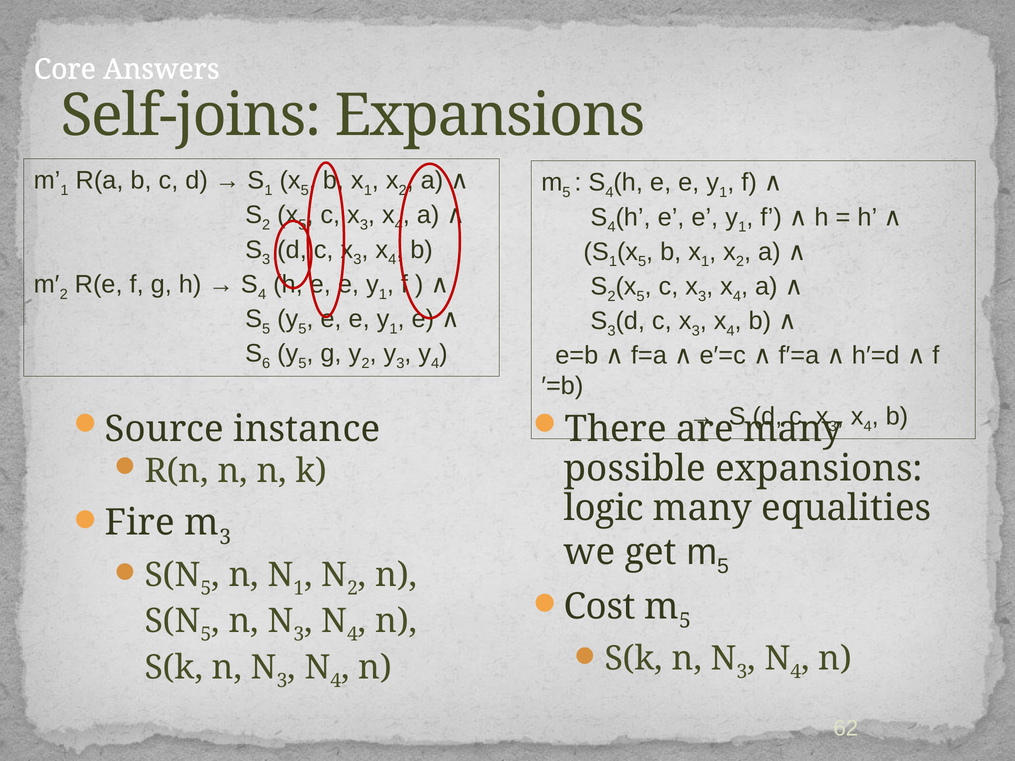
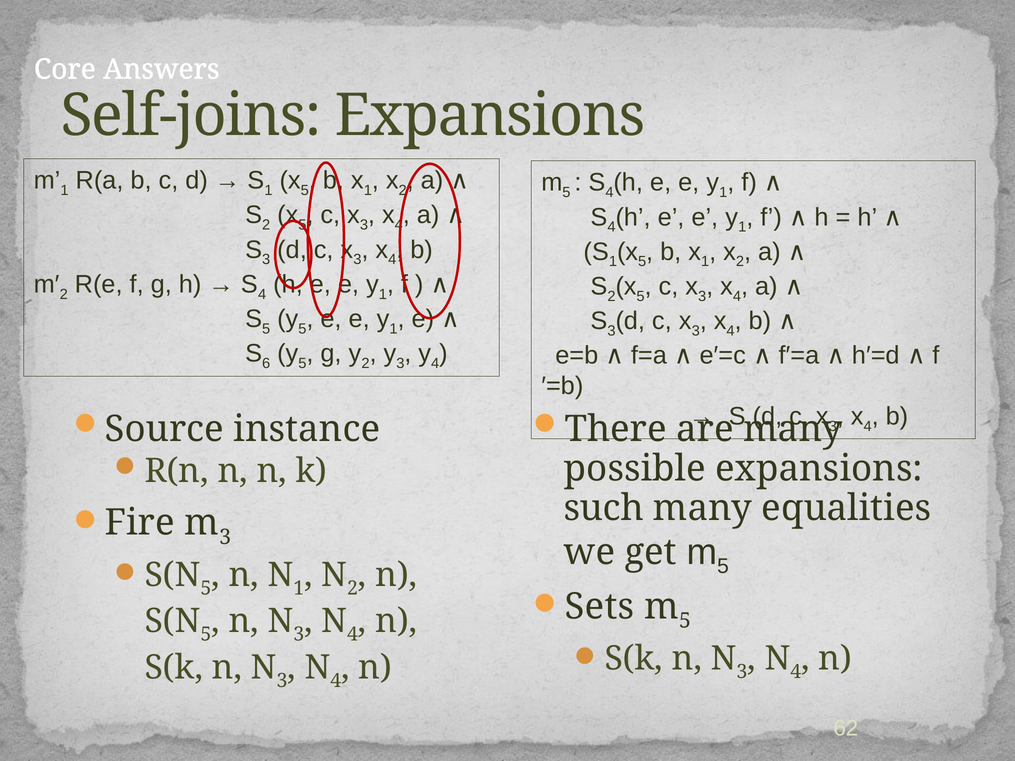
logic: logic -> such (604, 508)
Cost: Cost -> Sets (599, 607)
